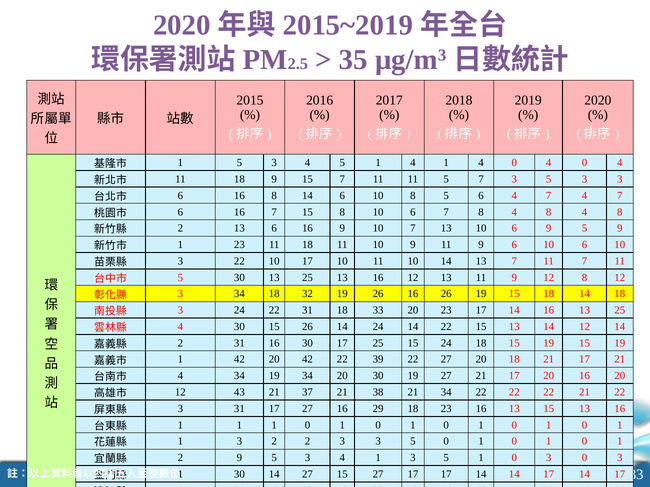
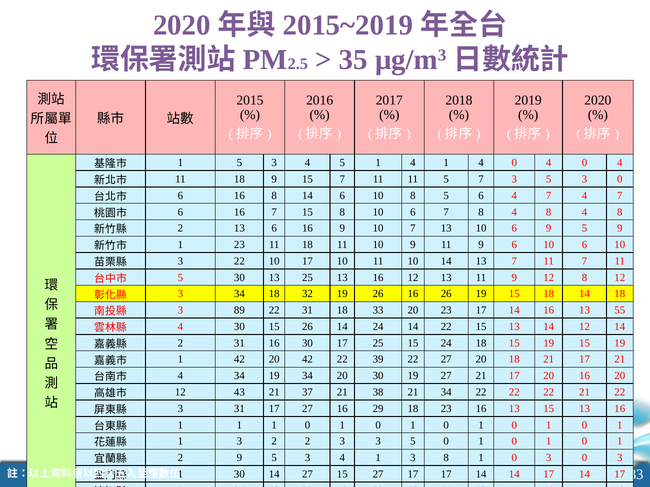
5 3 3: 3 -> 0 (620, 179)
3 24: 24 -> 89 (239, 311)
16 13 25: 25 -> 55 (620, 311)
1 3 5: 5 -> 8 (446, 458)
